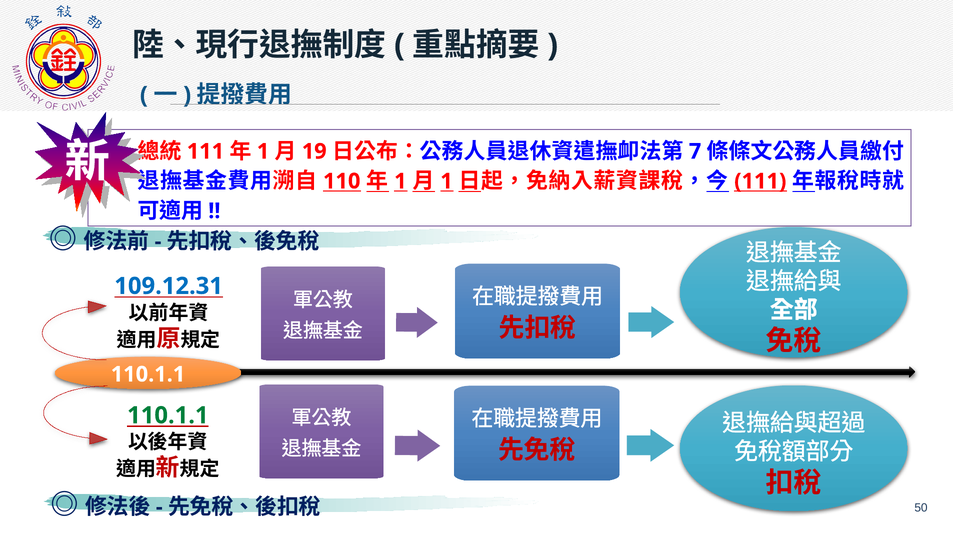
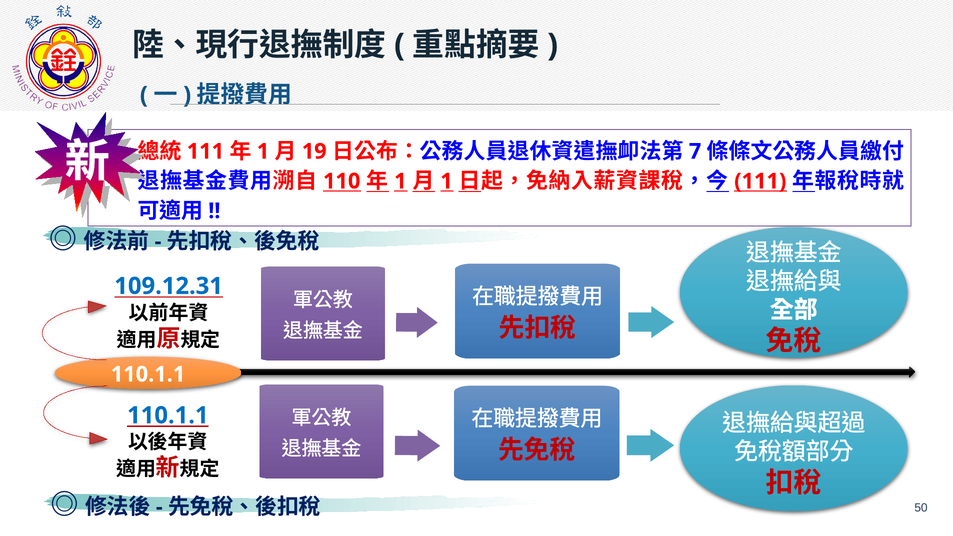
110.1.1 colour: green -> blue (168, 415)
